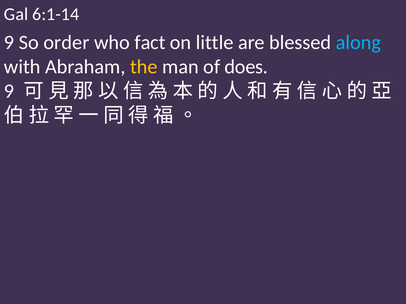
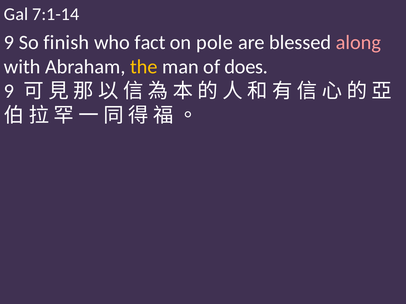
6:1-14: 6:1-14 -> 7:1-14 (56, 14)
order: order -> finish (66, 43)
little: little -> pole (215, 43)
along colour: light blue -> pink (359, 43)
